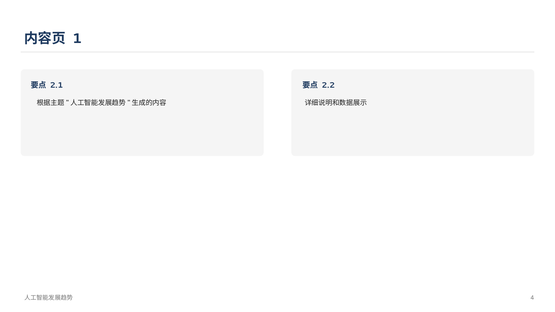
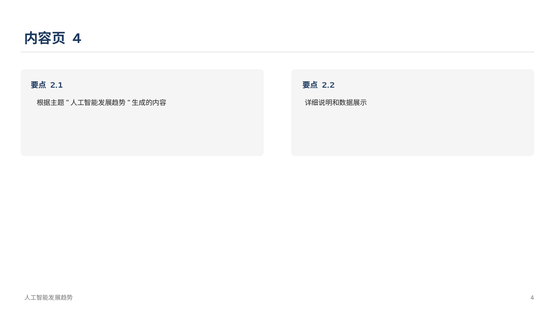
1: 1 -> 4 (77, 39)
